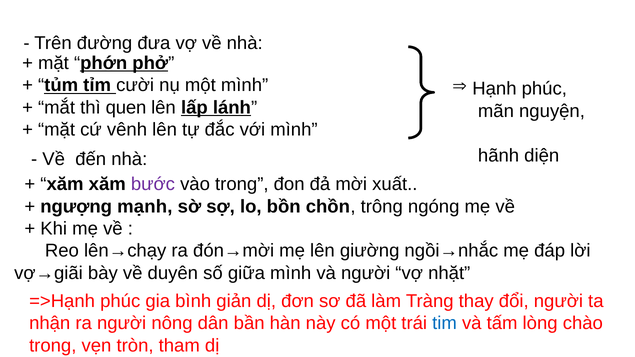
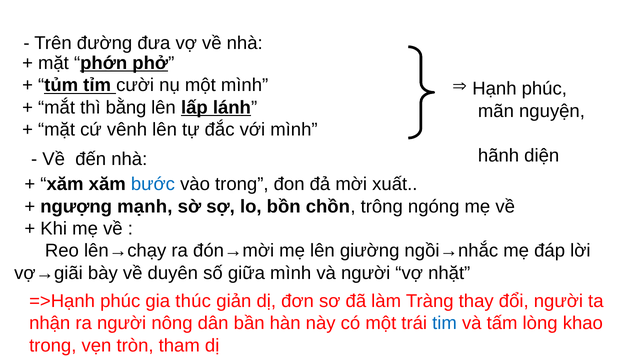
quen: quen -> bằng (126, 108)
bước colour: purple -> blue (153, 184)
bình: bình -> thúc (193, 301)
chào: chào -> khao (583, 324)
